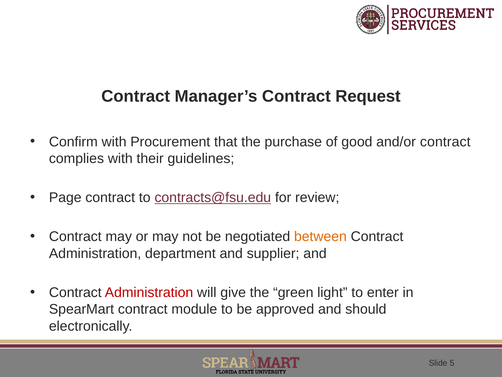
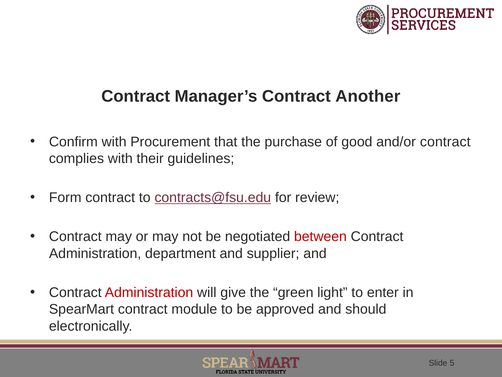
Request: Request -> Another (368, 96)
Page: Page -> Form (65, 197)
between colour: orange -> red (320, 236)
